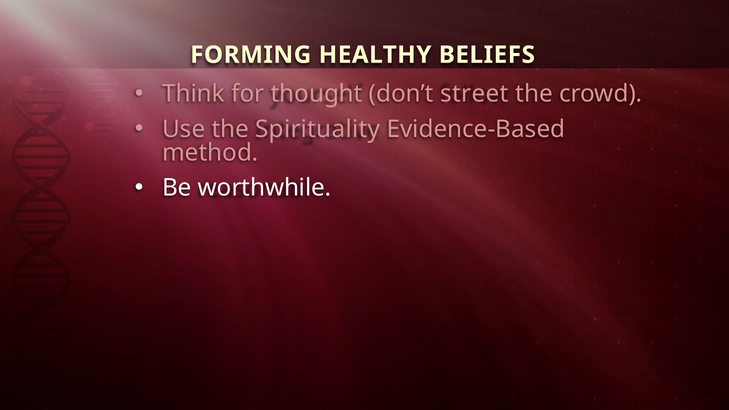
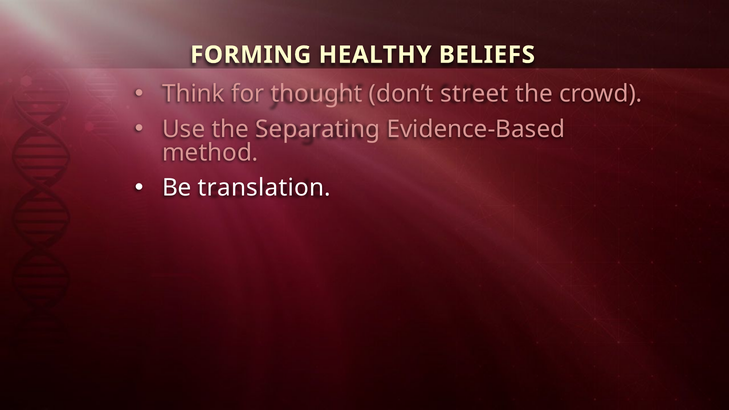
Spirituality: Spirituality -> Separating (318, 129)
worthwhile: worthwhile -> translation (264, 188)
